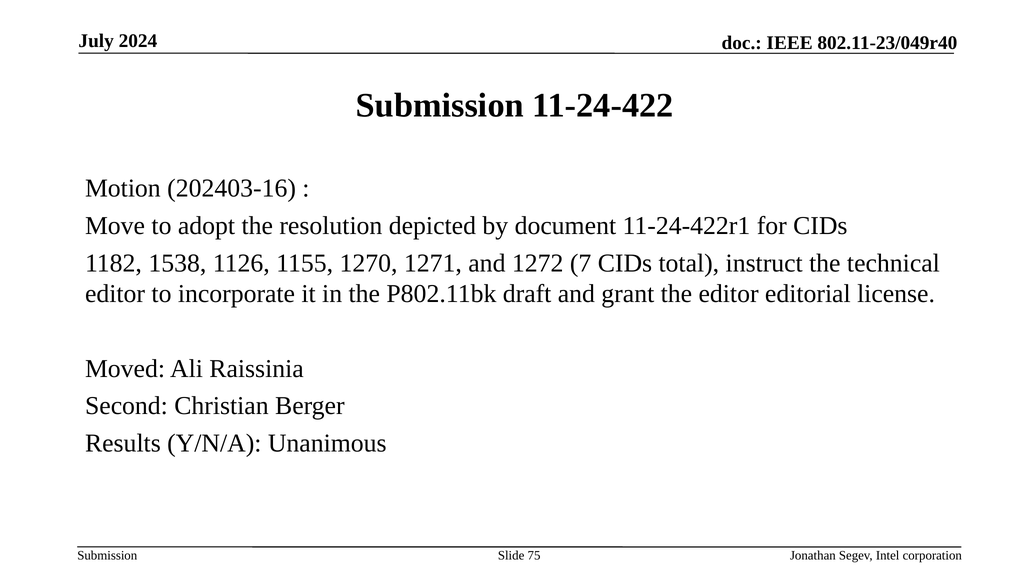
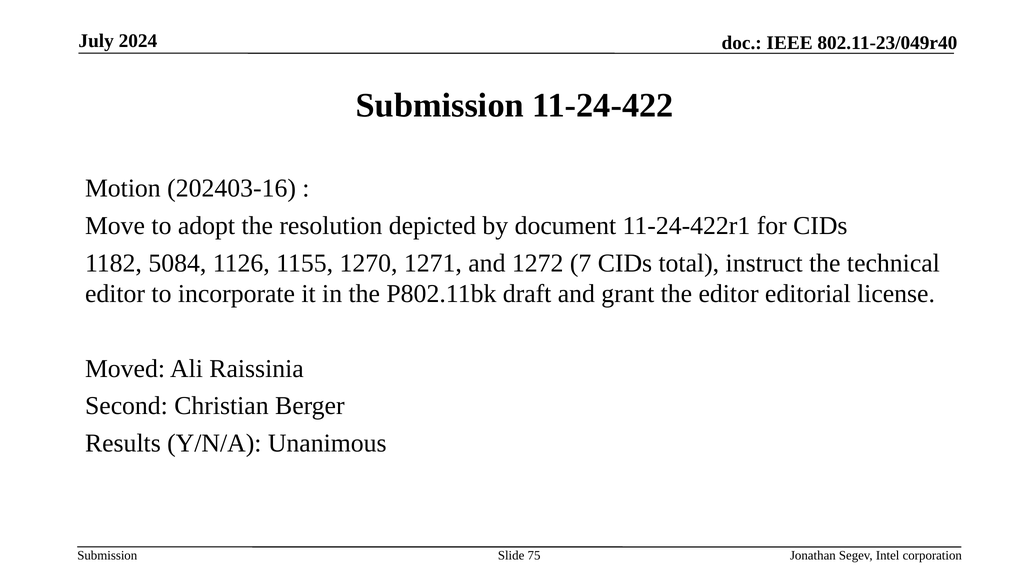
1538: 1538 -> 5084 (177, 263)
